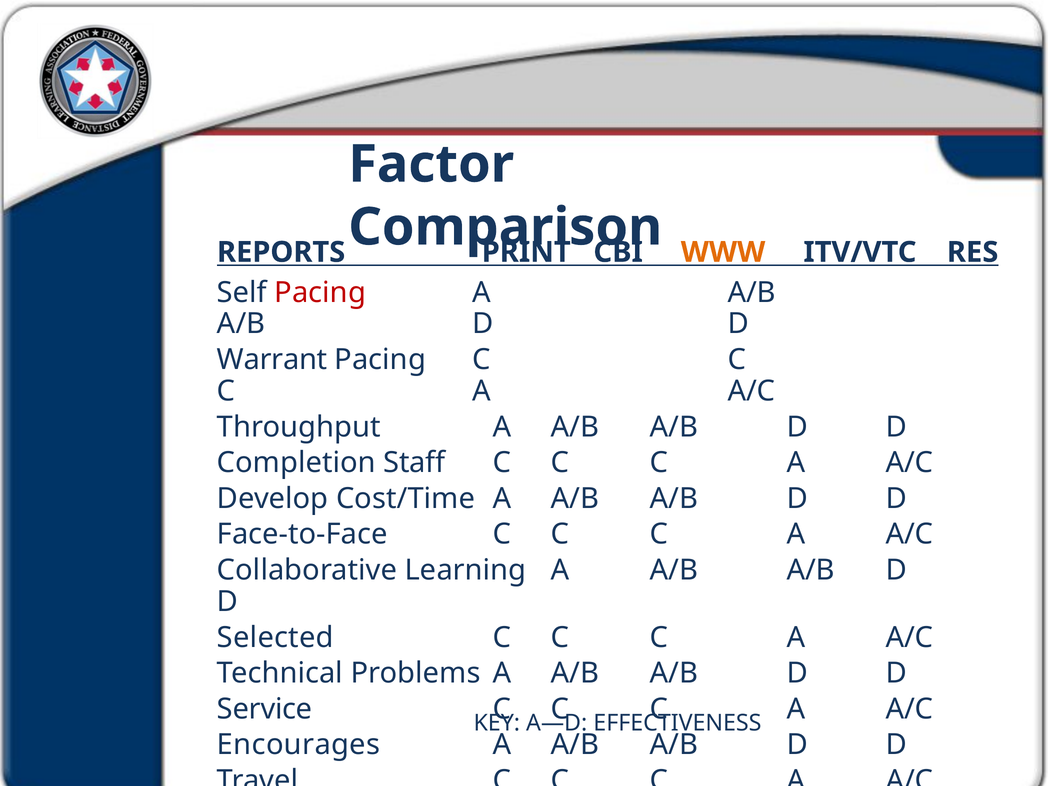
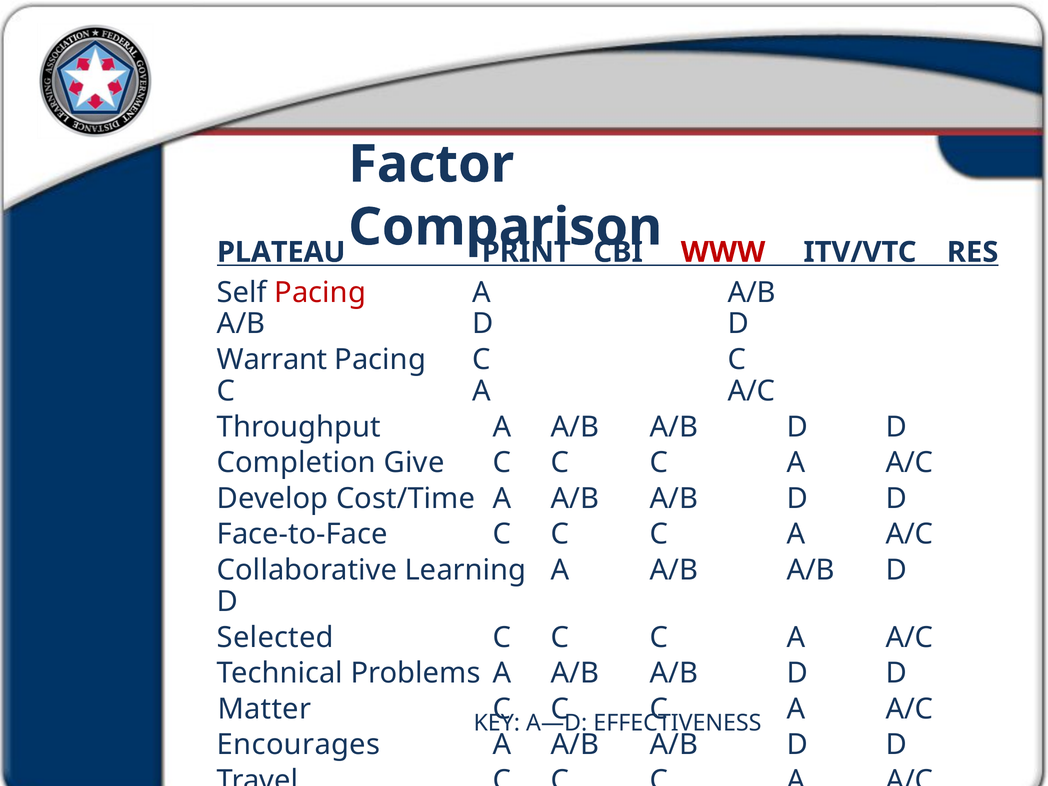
REPORTS: REPORTS -> PLATEAU (281, 252)
WWW colour: orange -> red (723, 252)
Staff: Staff -> Give (414, 463)
Service: Service -> Matter (264, 709)
